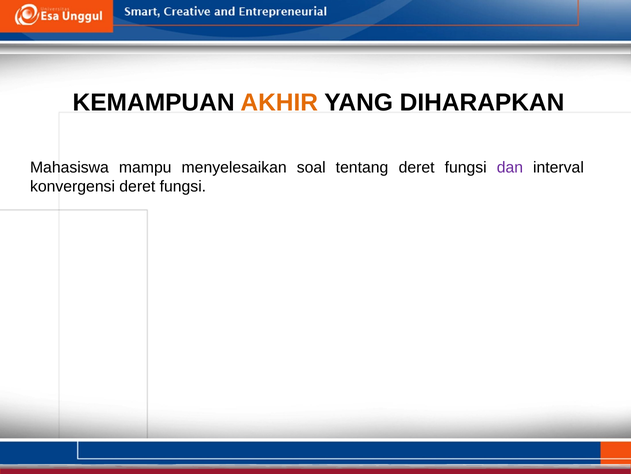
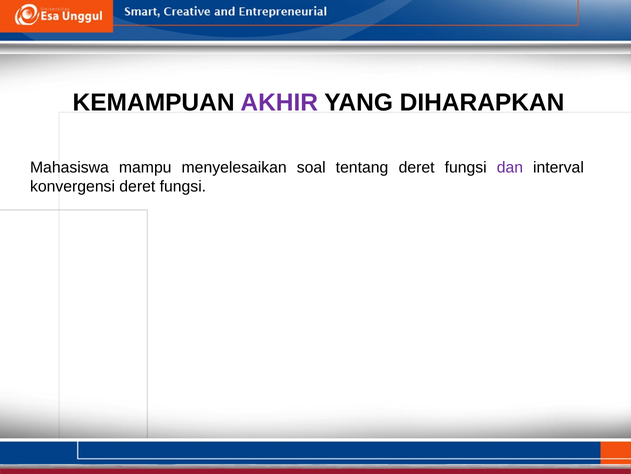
AKHIR colour: orange -> purple (279, 102)
